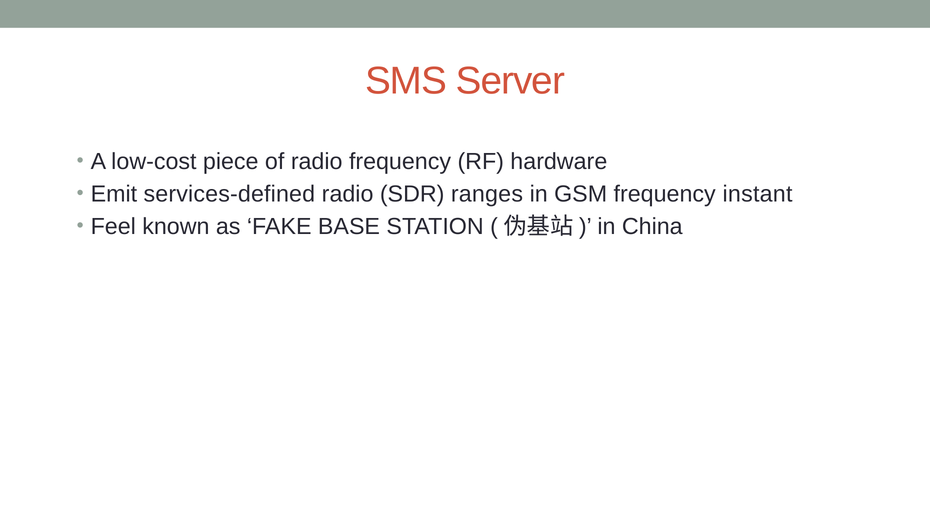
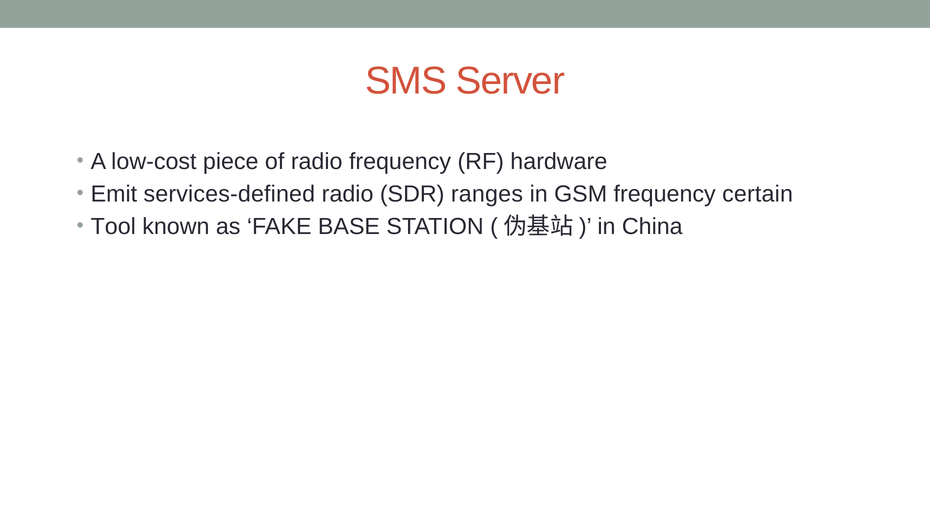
instant: instant -> certain (758, 194)
Feel: Feel -> Tool (113, 227)
